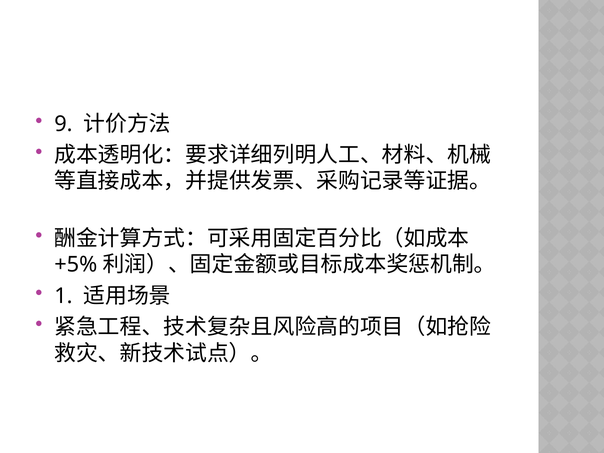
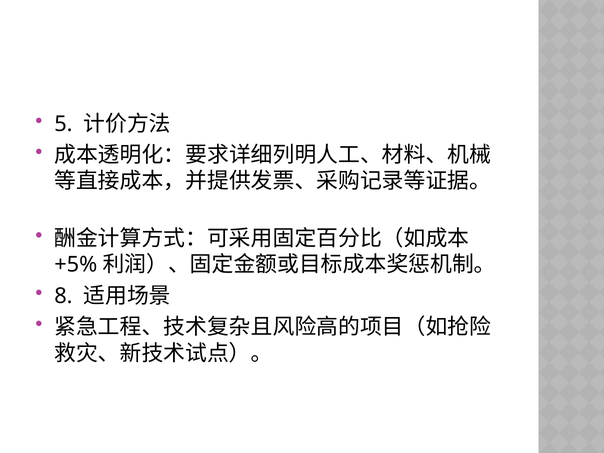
9: 9 -> 5 (63, 124)
1: 1 -> 8 (63, 296)
